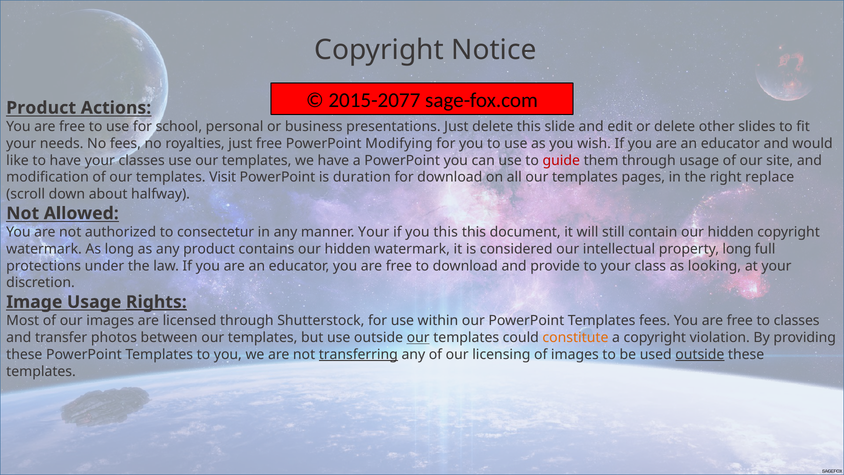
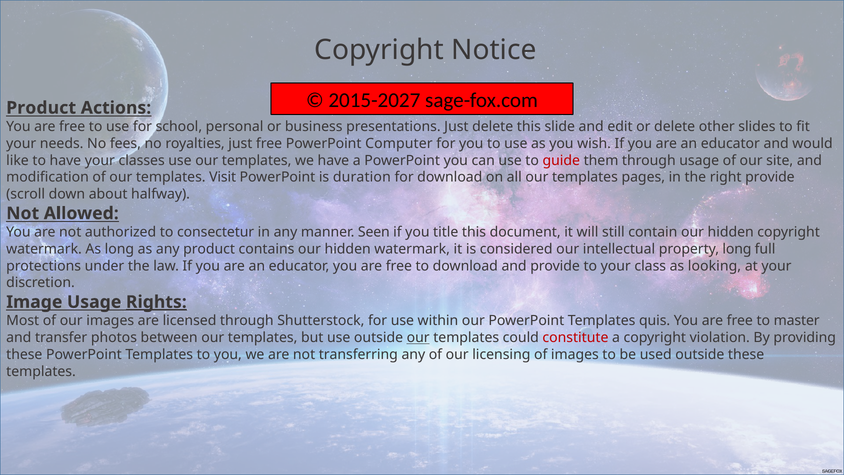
2015-2077: 2015-2077 -> 2015-2027 (374, 100)
Modifying: Modifying -> Computer (399, 143)
right replace: replace -> provide (770, 177)
manner Your: Your -> Seen (374, 232)
you this: this -> title (446, 232)
Templates fees: fees -> quis (655, 321)
to classes: classes -> master (797, 321)
constitute colour: orange -> red (575, 337)
transferring underline: present -> none (358, 354)
outside underline: present -> none (700, 354)
